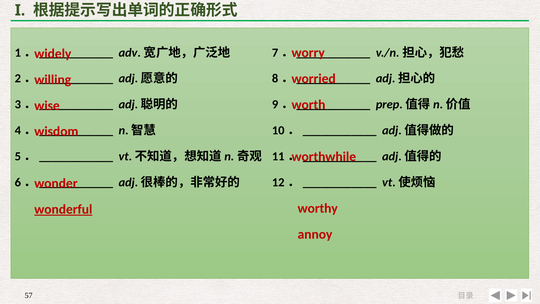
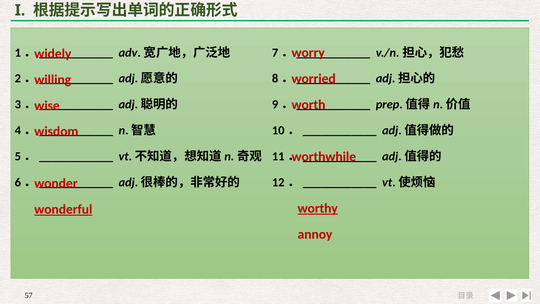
worthy underline: none -> present (318, 208)
